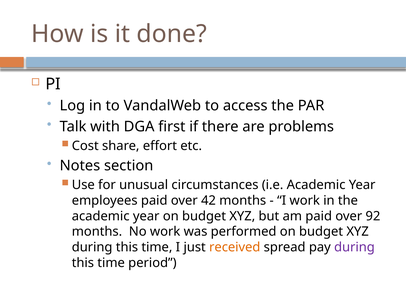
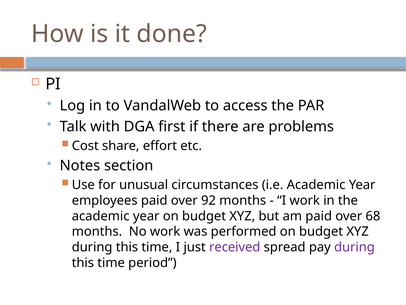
42: 42 -> 92 (208, 200)
92: 92 -> 68 (373, 216)
received colour: orange -> purple (235, 247)
